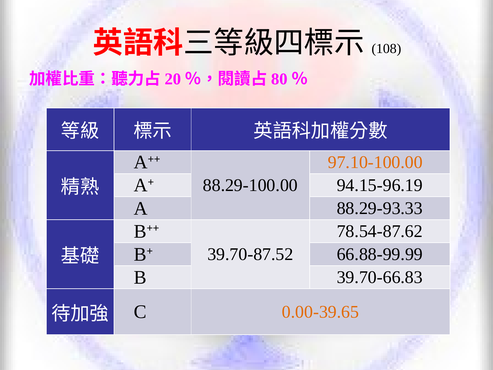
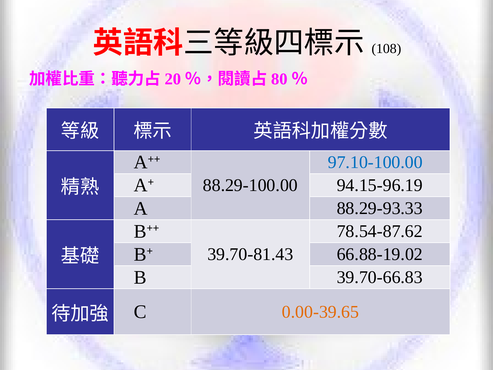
97.10-100.00 colour: orange -> blue (375, 162)
66.88-99.99: 66.88-99.99 -> 66.88-19.02 (380, 254)
39.70-87.52: 39.70-87.52 -> 39.70-81.43 (250, 254)
